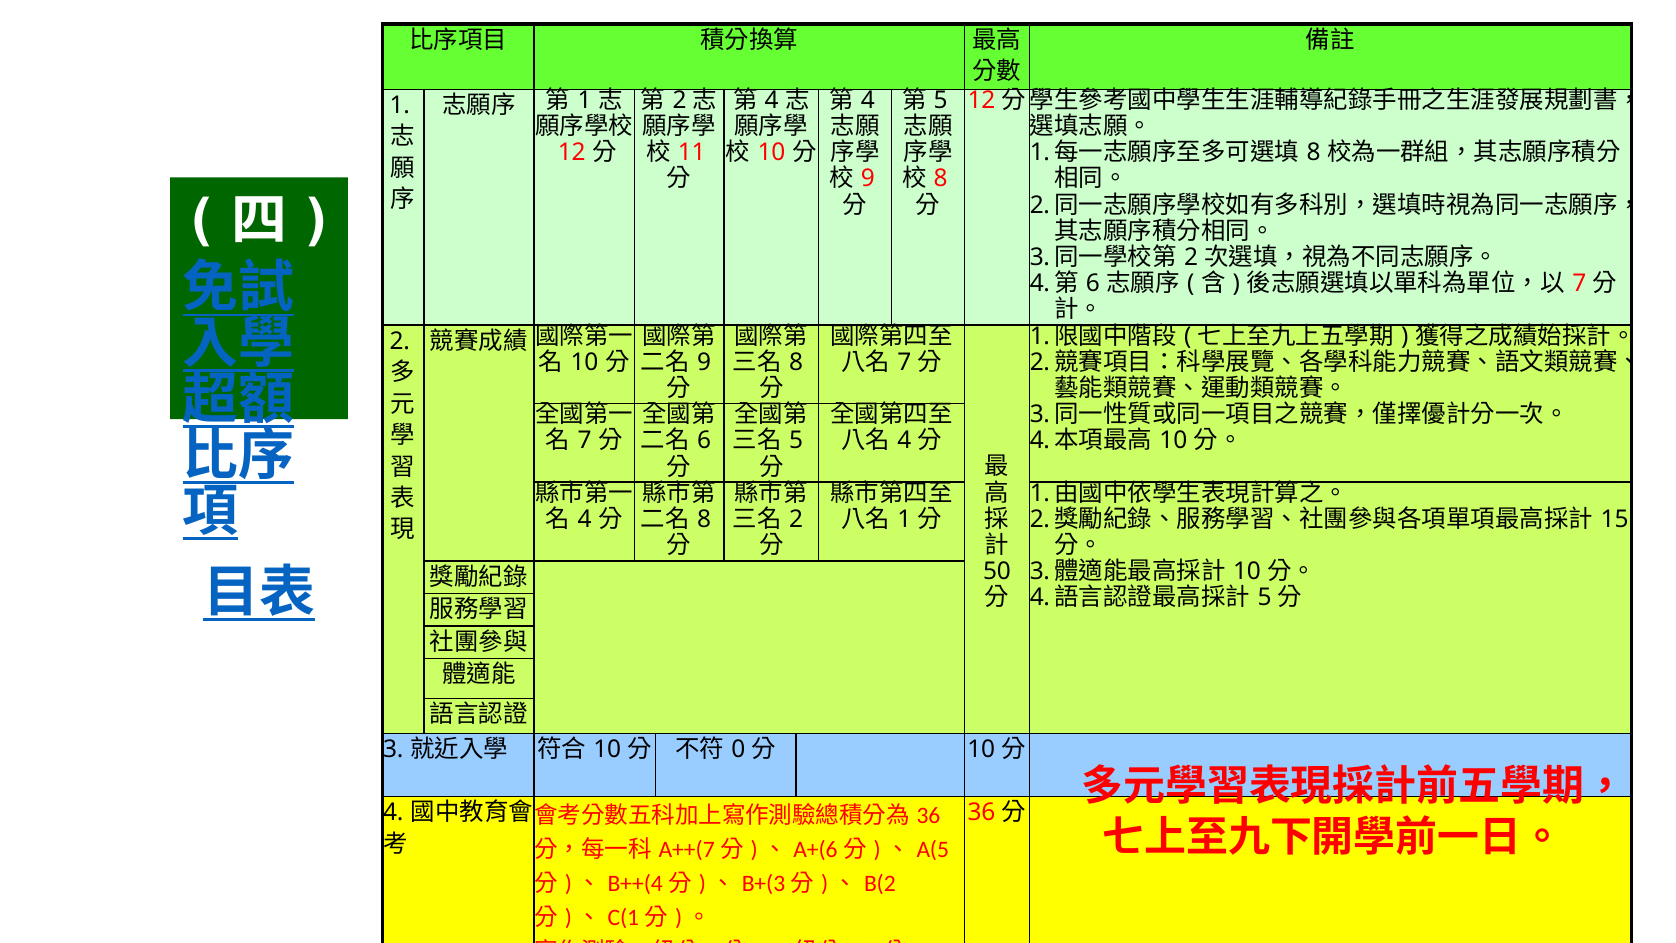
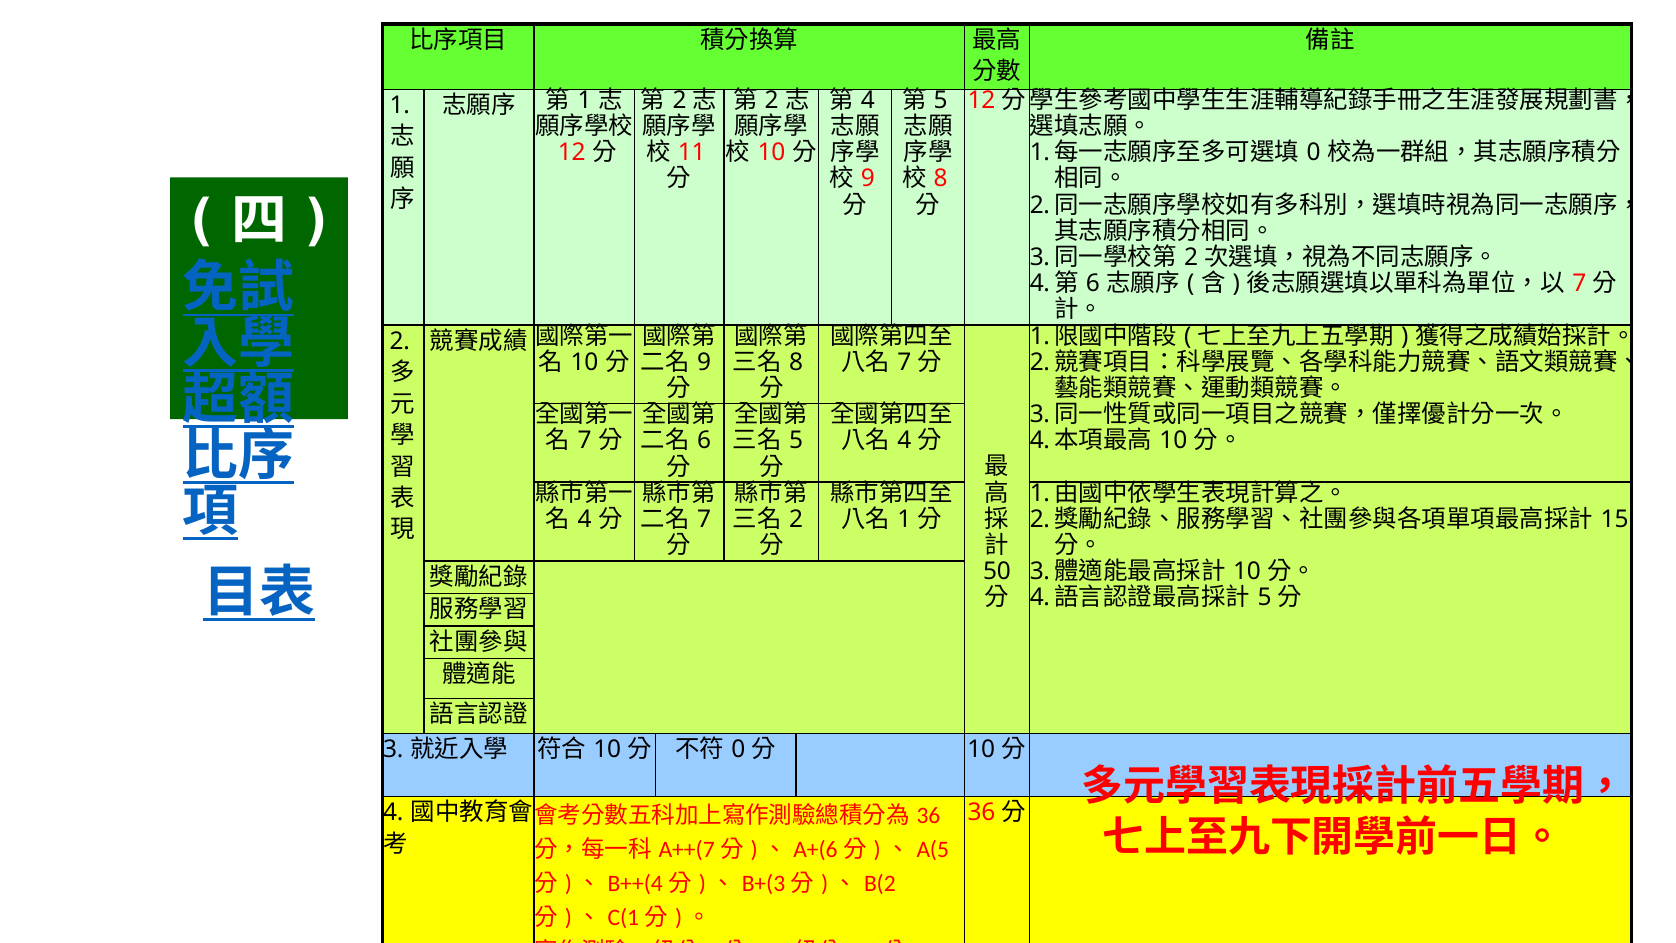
4: 4 -> 2 (772, 100)
8: 8 -> 0 (1314, 153)
8: 8 -> 7 (704, 519)
